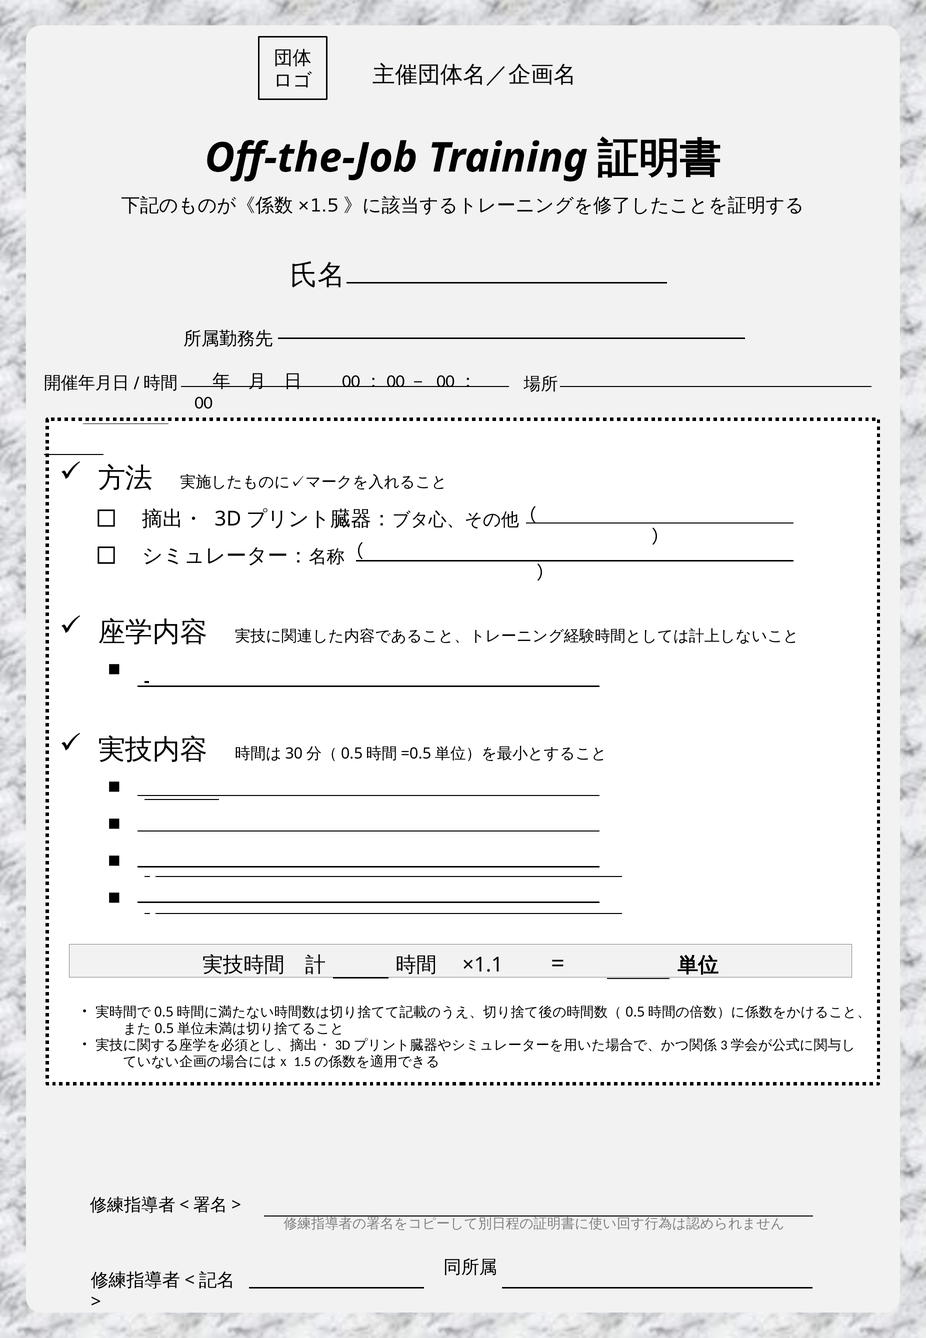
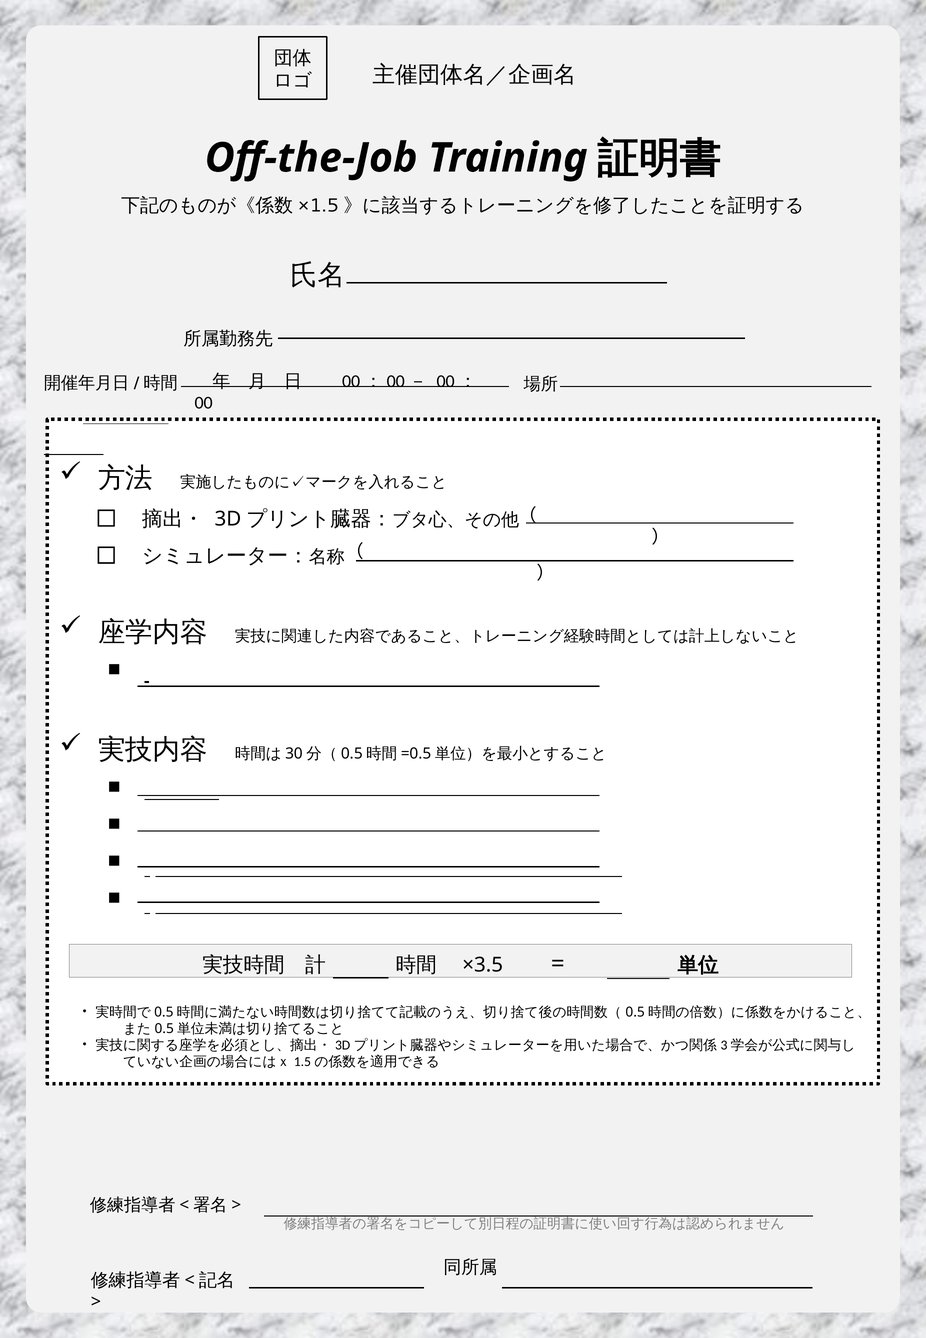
×1.1: ×1.1 -> ×3.5 (483, 965)
